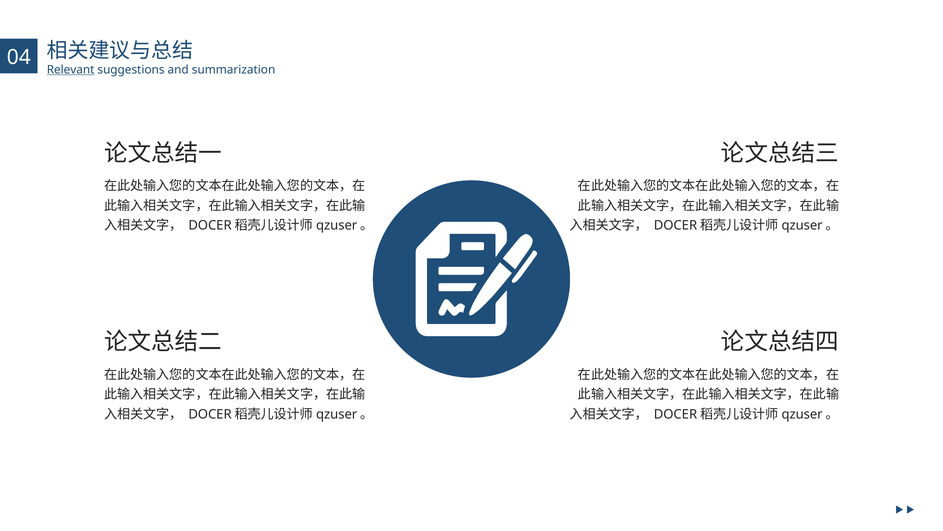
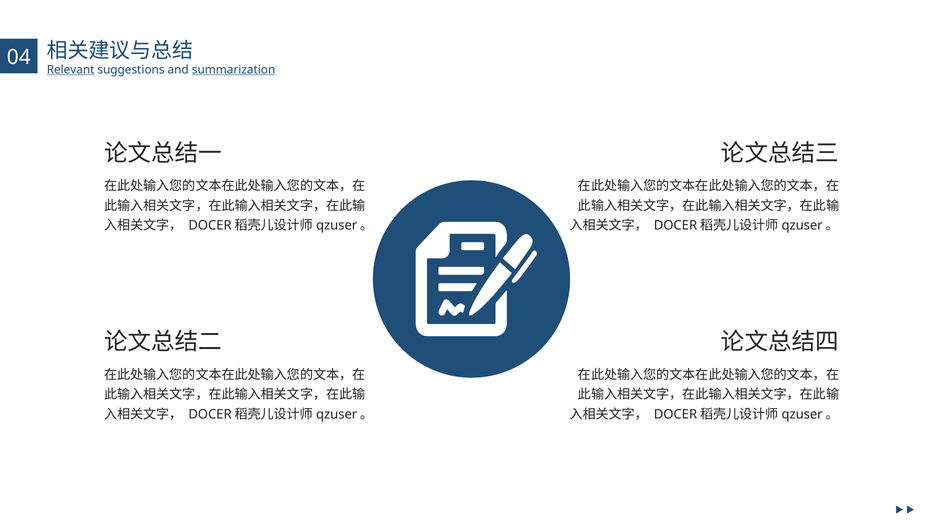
summarization underline: none -> present (234, 70)
